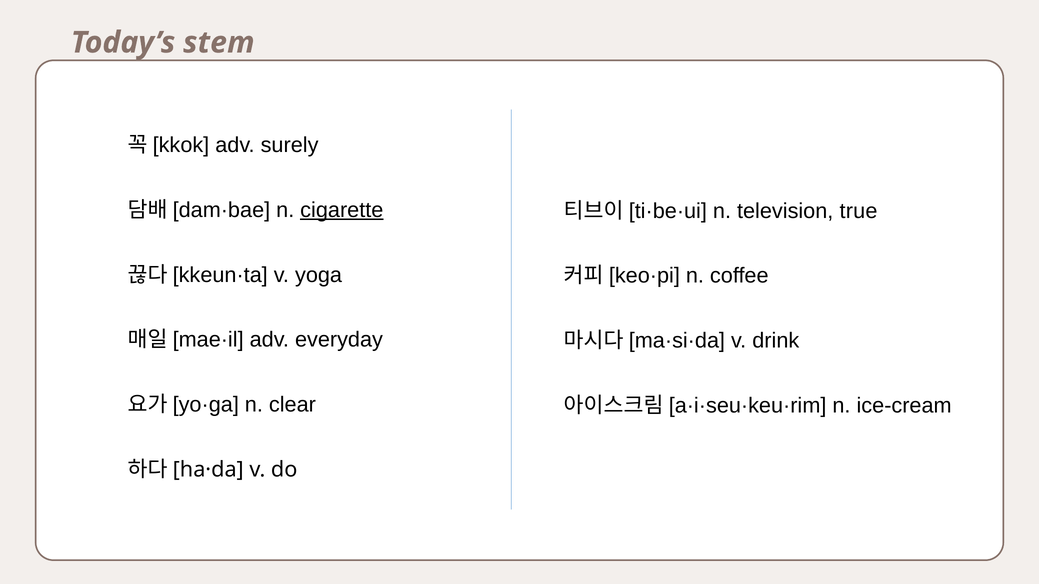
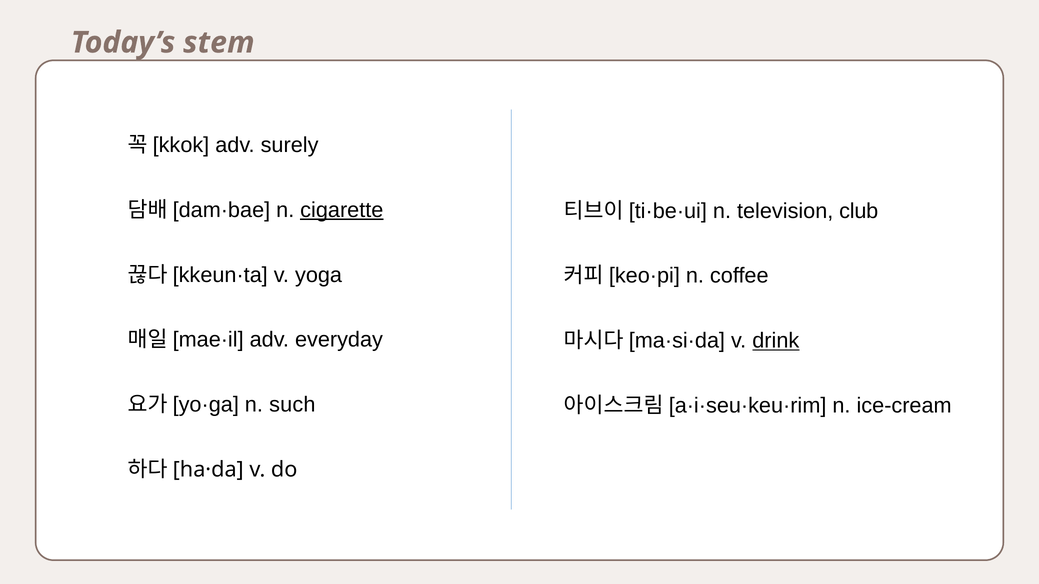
true: true -> club (859, 211)
drink underline: none -> present (776, 341)
clear: clear -> such (292, 405)
